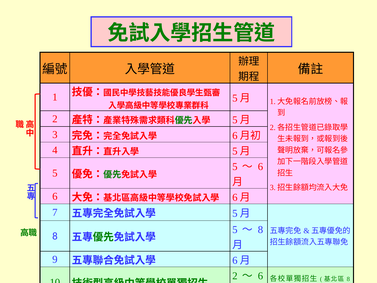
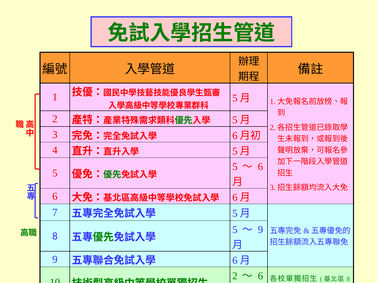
8: 8 -> 9 (260, 229)
